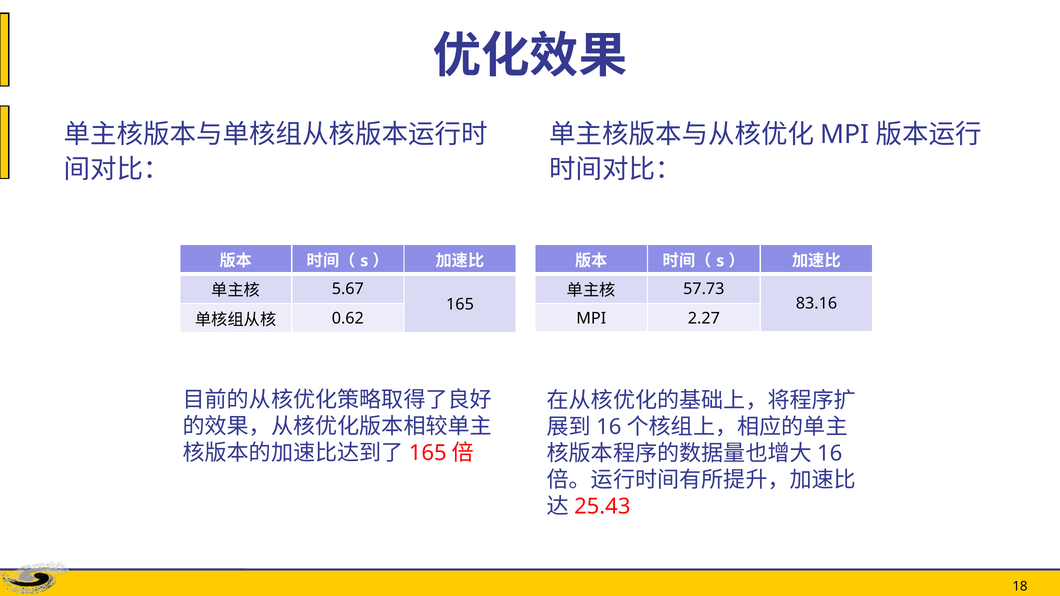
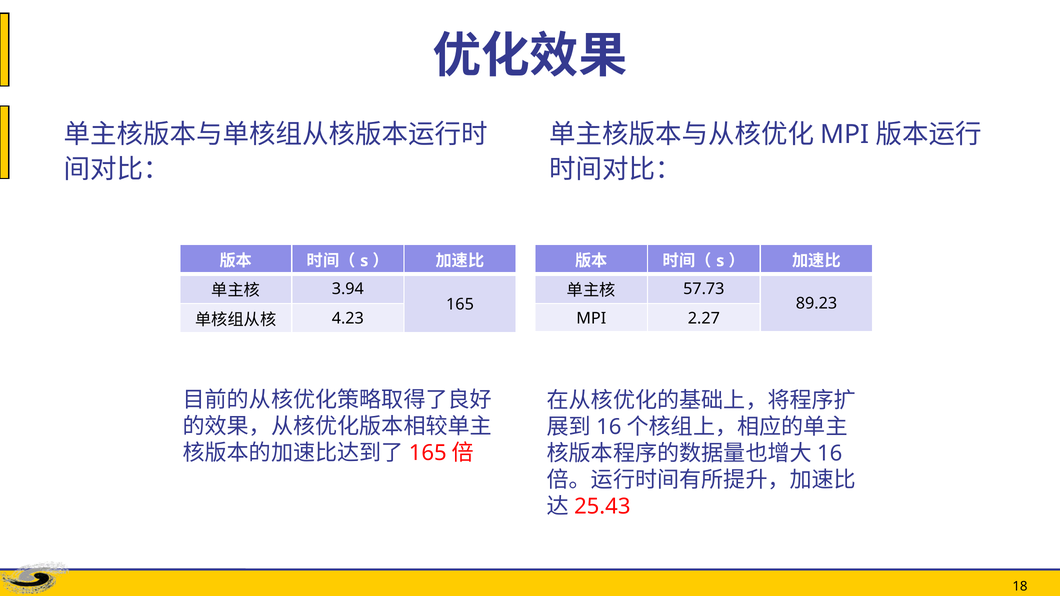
5.67: 5.67 -> 3.94 (348, 289)
83.16: 83.16 -> 89.23 (816, 304)
0.62: 0.62 -> 4.23 (348, 319)
